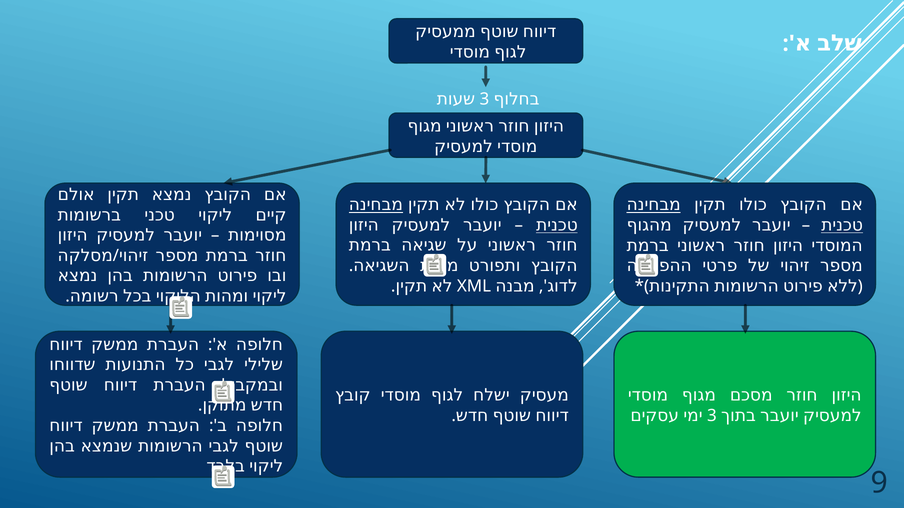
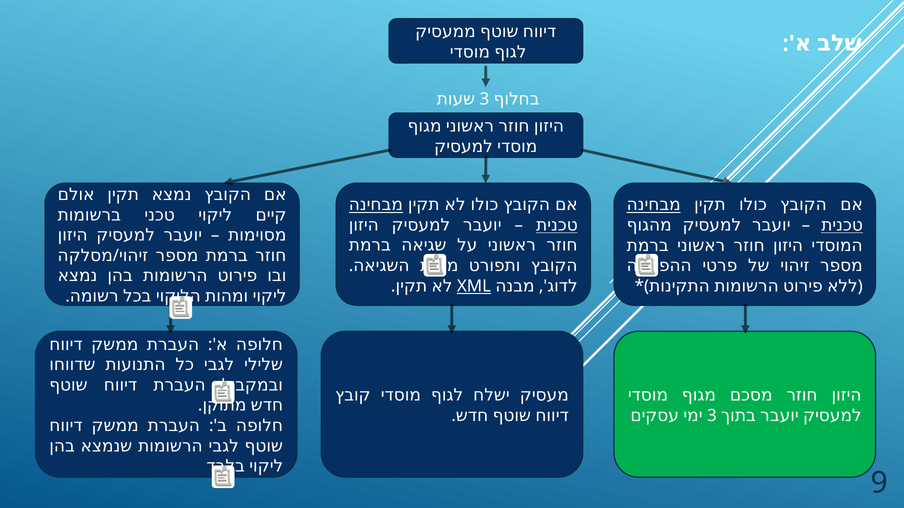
XML underline: none -> present (474, 286)
